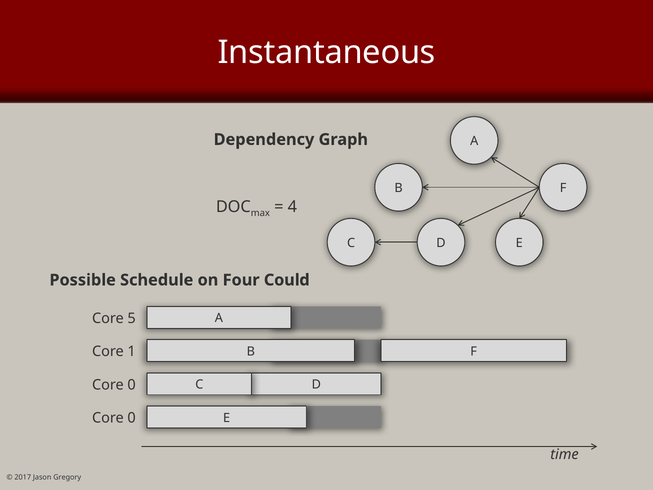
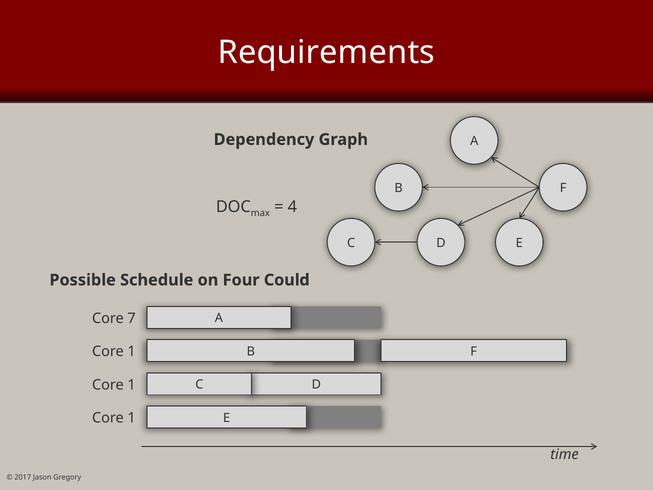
Instantaneous: Instantaneous -> Requirements (326, 53)
5: 5 -> 7 (132, 318)
0: 0 -> 1 (132, 385)
0: 0 -> 1 (132, 418)
